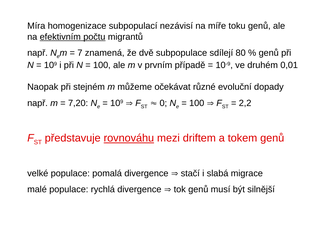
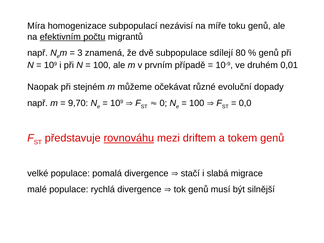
7: 7 -> 3 (80, 53)
7,20: 7,20 -> 9,70 (78, 103)
2,2: 2,2 -> 0,0 (245, 103)
